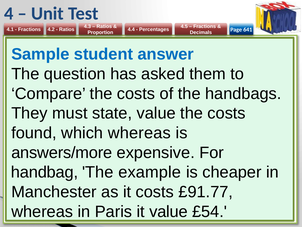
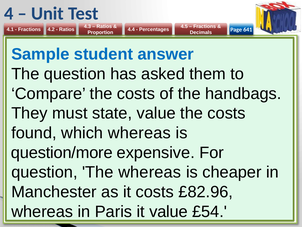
answers/more: answers/more -> question/more (62, 152)
handbag: handbag -> question (44, 172)
The example: example -> whereas (150, 172)
£91.77: £91.77 -> £82.96 (206, 192)
